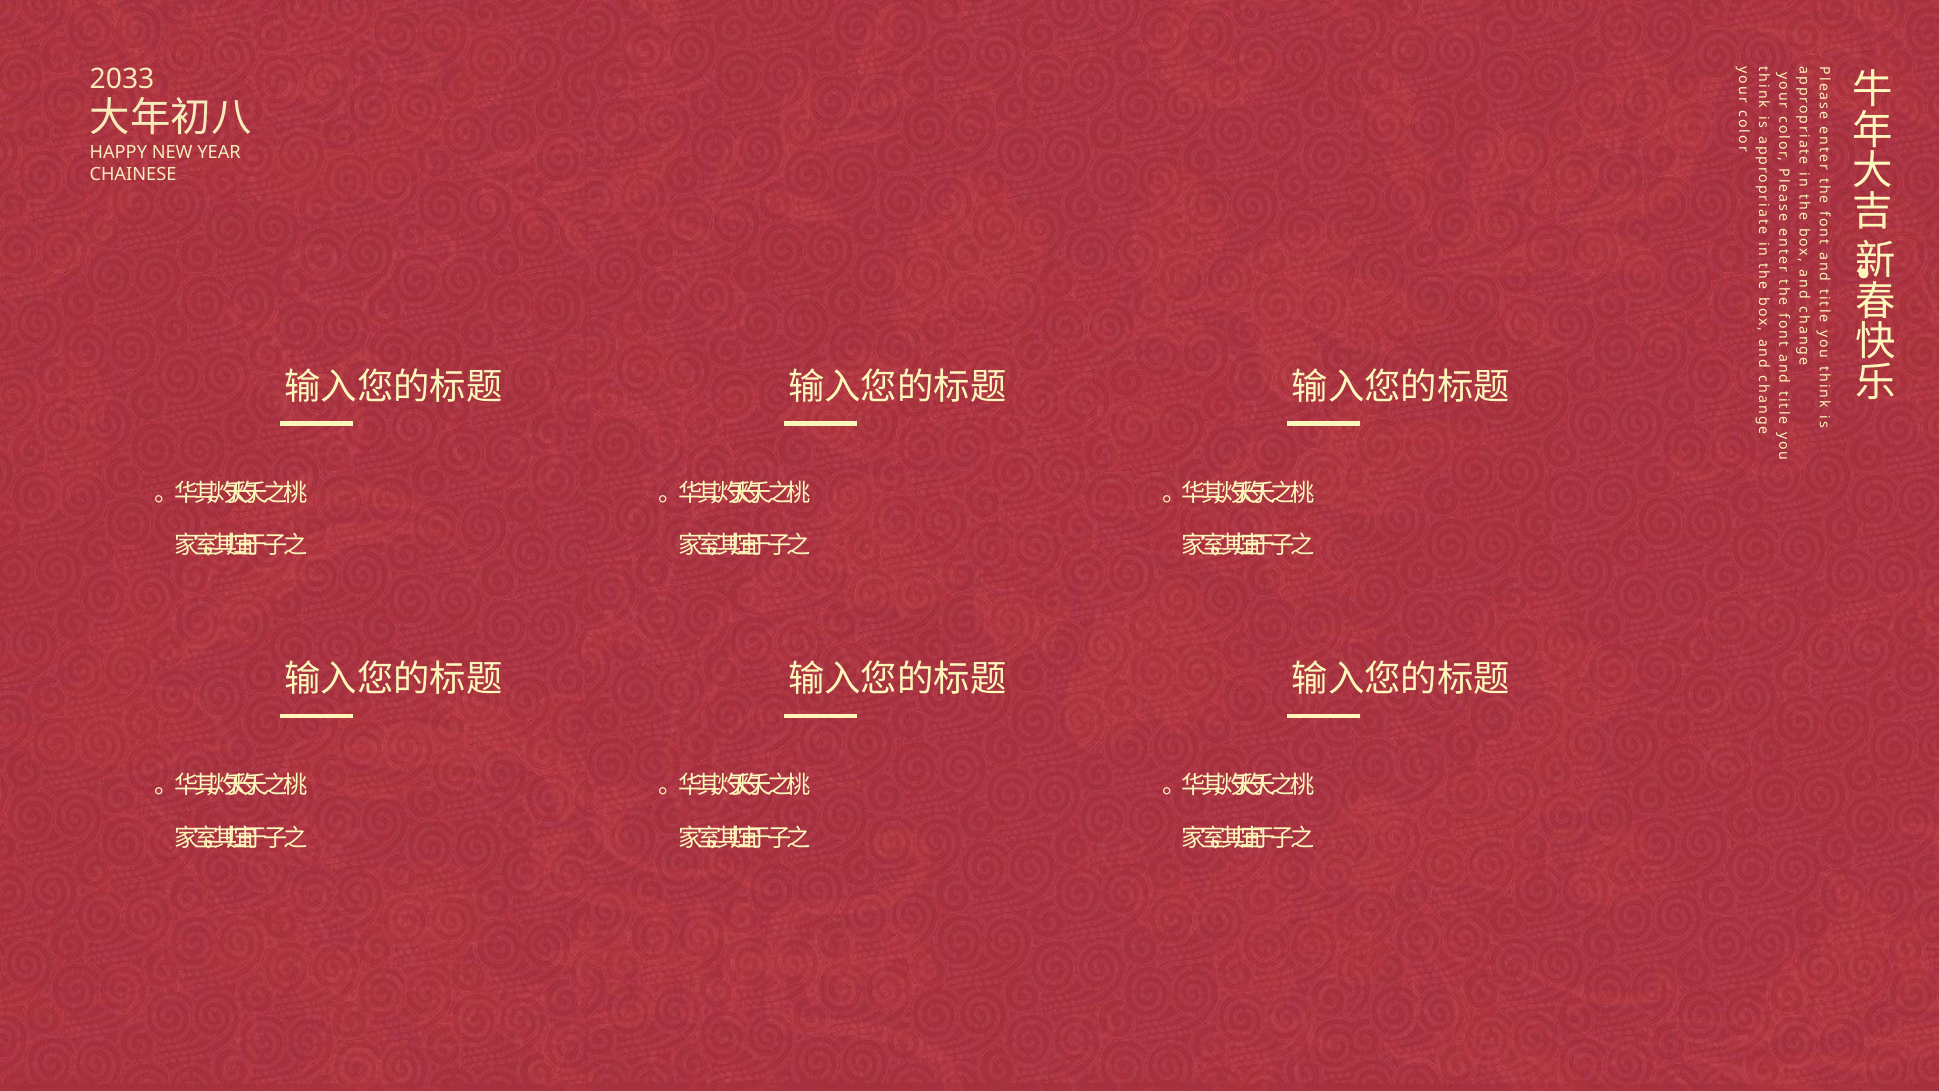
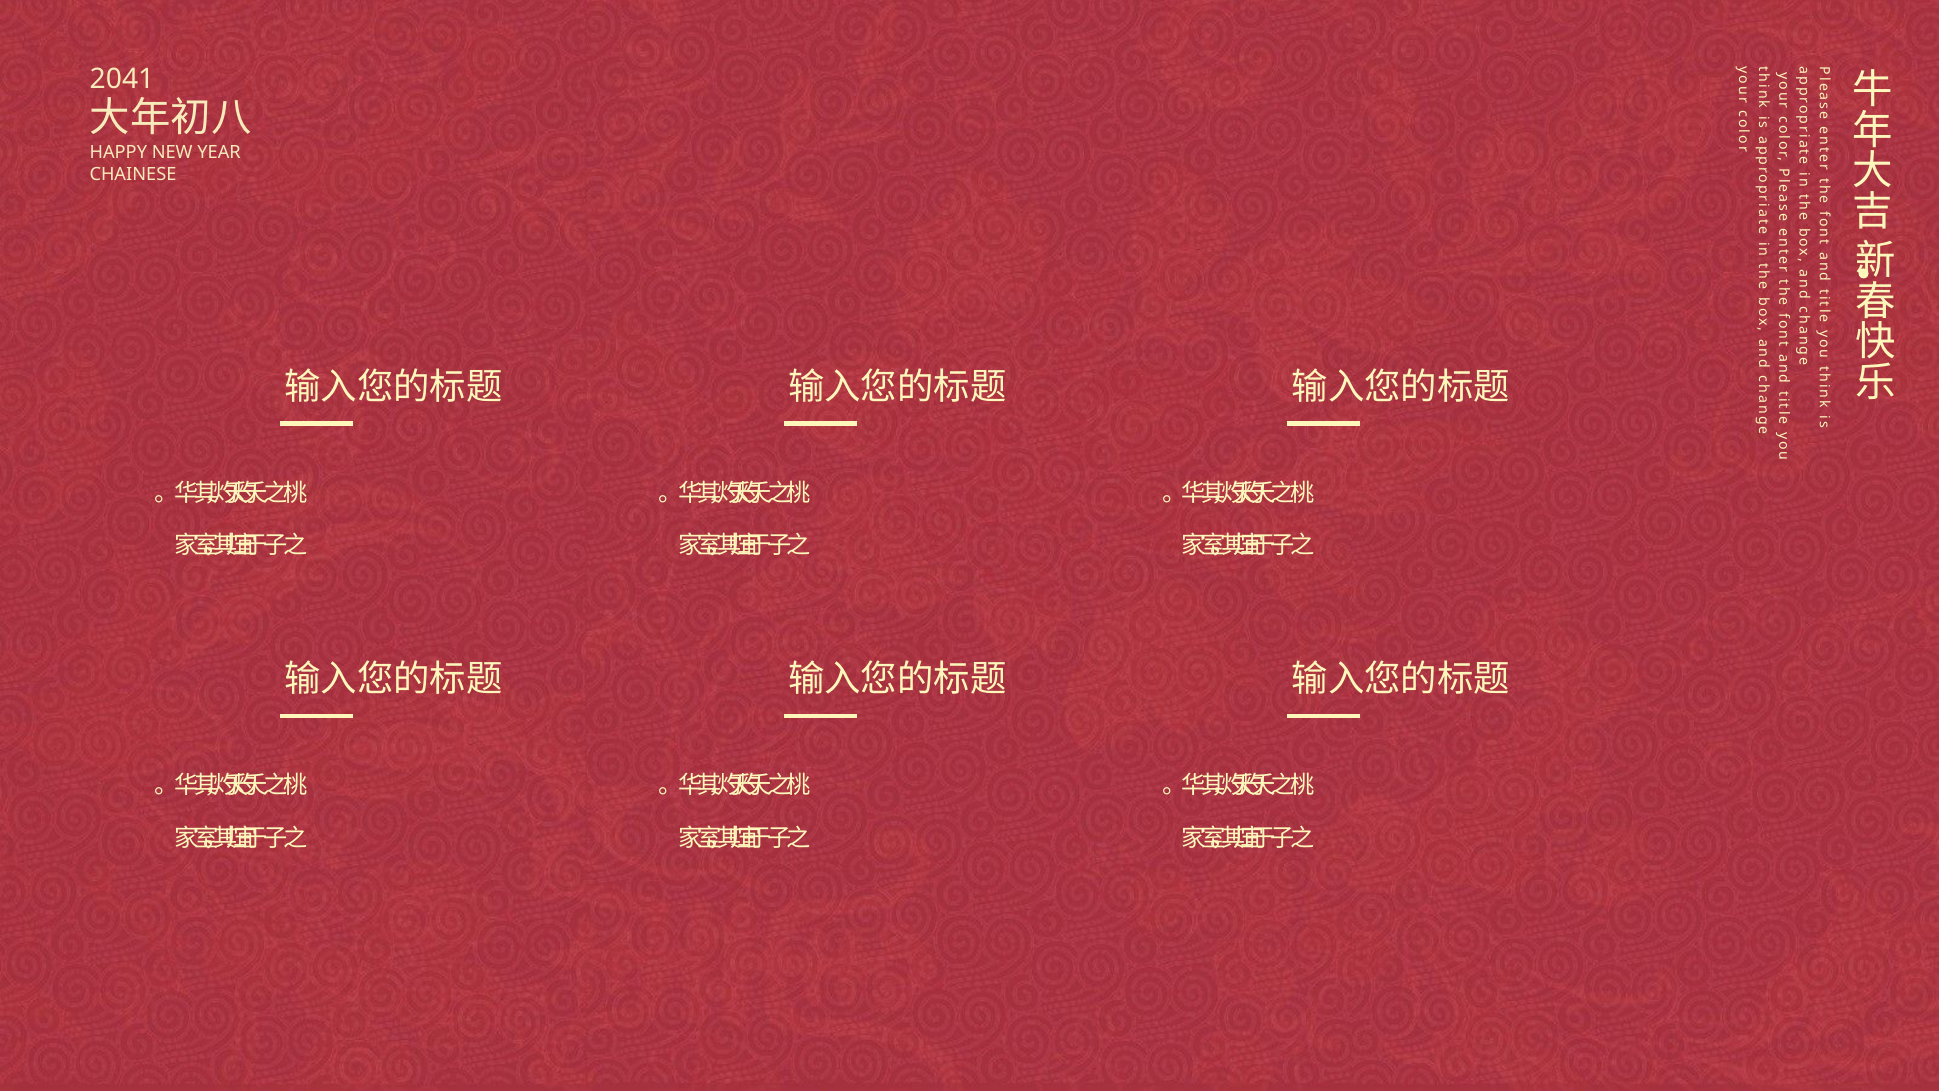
2033: 2033 -> 2041 (122, 79)
